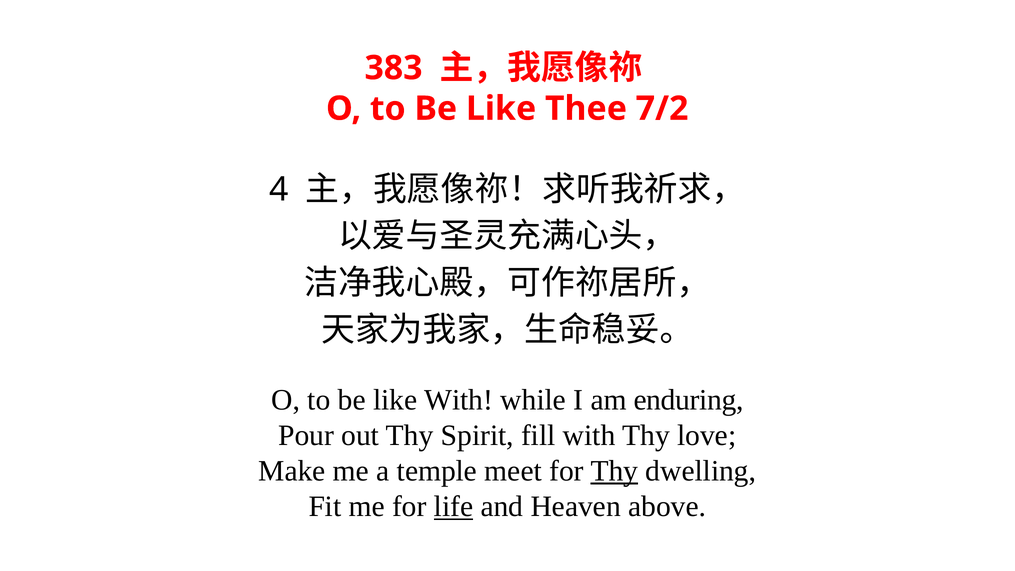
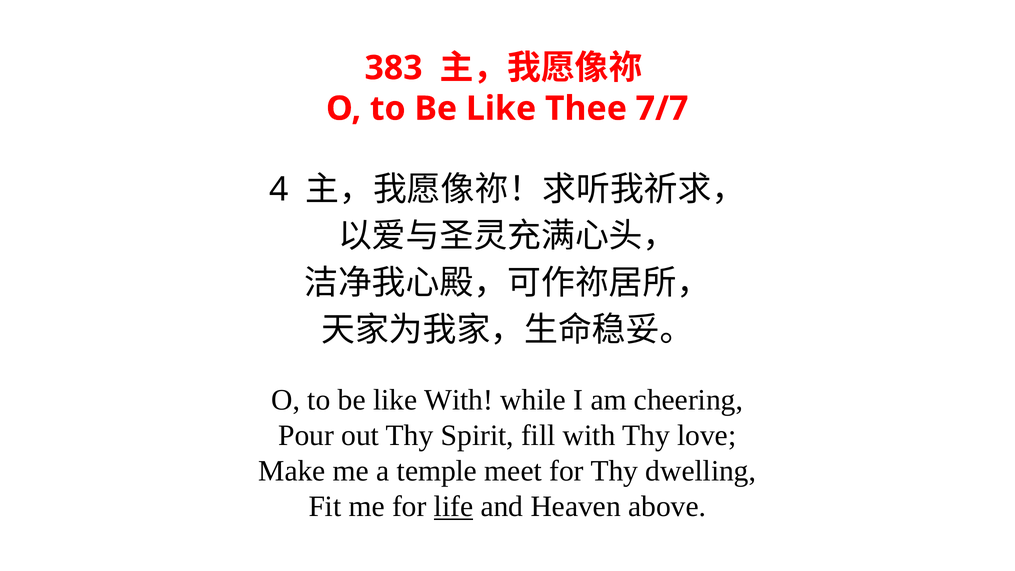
7/2: 7/2 -> 7/7 (662, 109)
enduring: enduring -> cheering (689, 400)
Thy underline: present -> none (614, 471)
